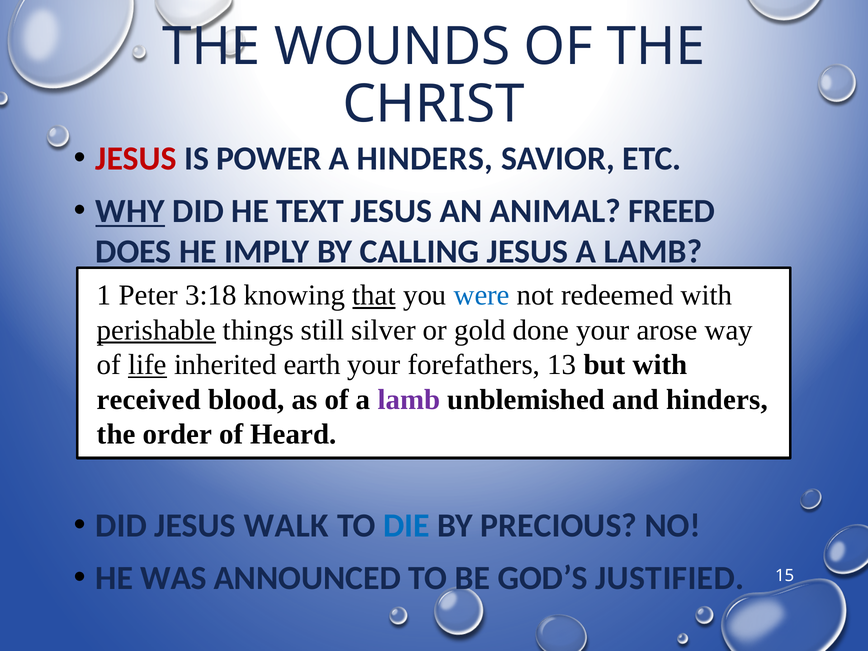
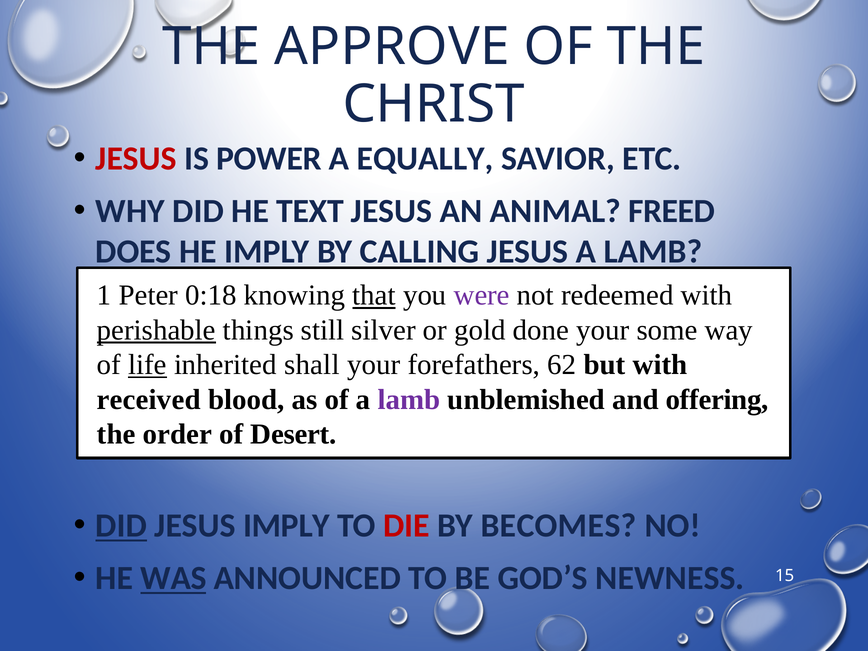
WOUNDS: WOUNDS -> APPROVE (392, 47)
A HINDERS: HINDERS -> EQUALLY (425, 159)
WHY underline: present -> none (130, 211)
3:18: 3:18 -> 0:18 (211, 295)
were colour: blue -> purple (482, 295)
arose: arose -> some (667, 330)
earth: earth -> shall (312, 365)
13: 13 -> 62 (562, 365)
and hinders: hinders -> offering (717, 400)
Heard: Heard -> Desert (293, 434)
DID underline: none -> present (121, 526)
JESUS WALK: WALK -> IMPLY (287, 526)
DIE colour: blue -> red (407, 526)
PRECIOUS: PRECIOUS -> BECOMES (559, 526)
WAS underline: none -> present (173, 578)
JUSTIFIED: JUSTIFIED -> NEWNESS (670, 578)
